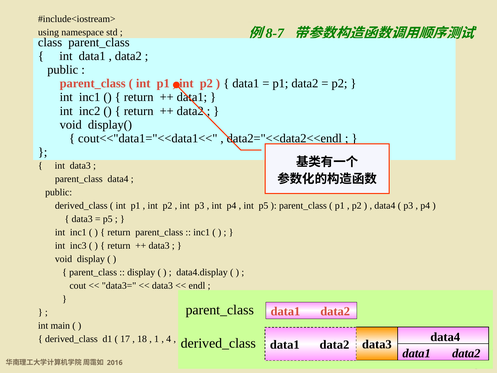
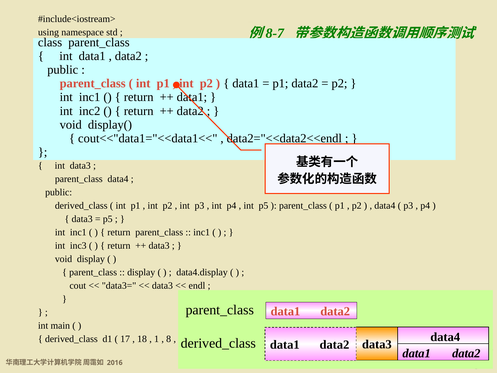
4: 4 -> 8 (169, 339)
